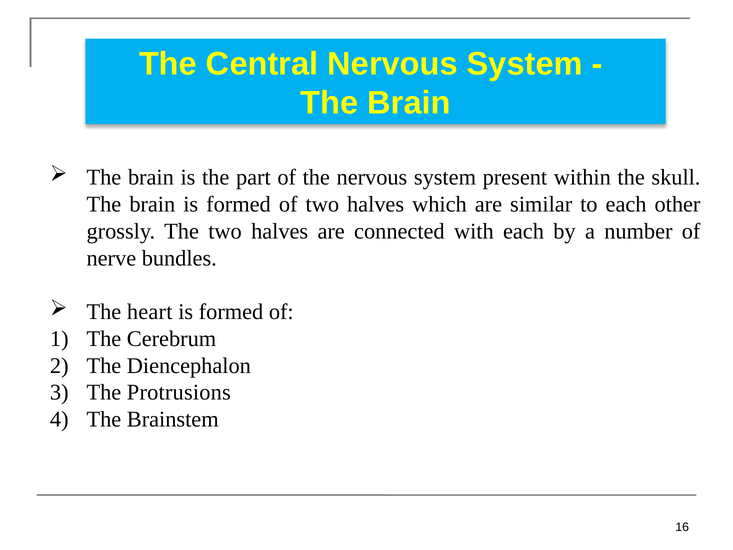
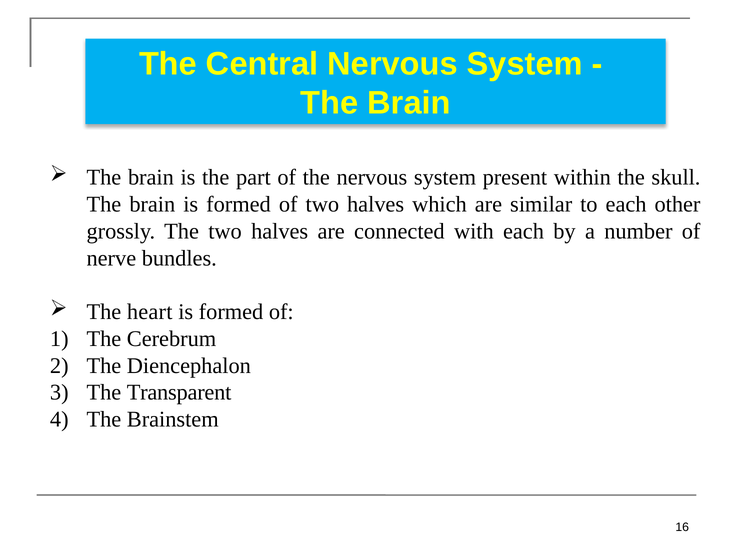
Protrusions: Protrusions -> Transparent (179, 392)
